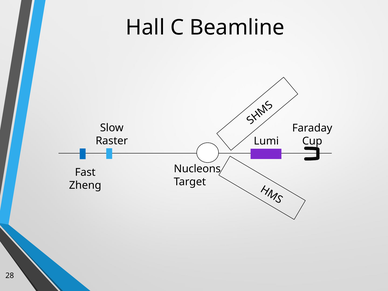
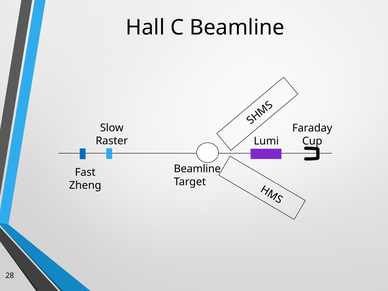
Nucleons: Nucleons -> Beamline (197, 169)
